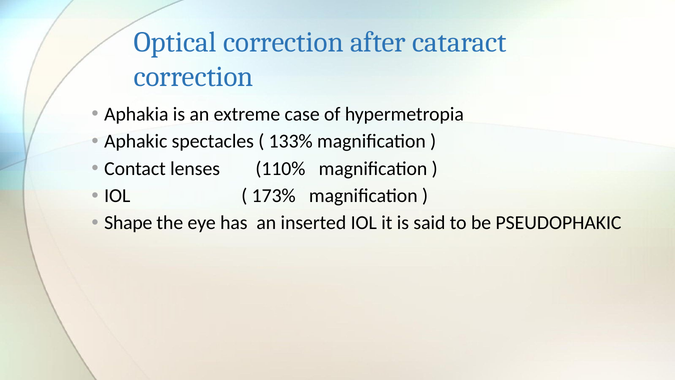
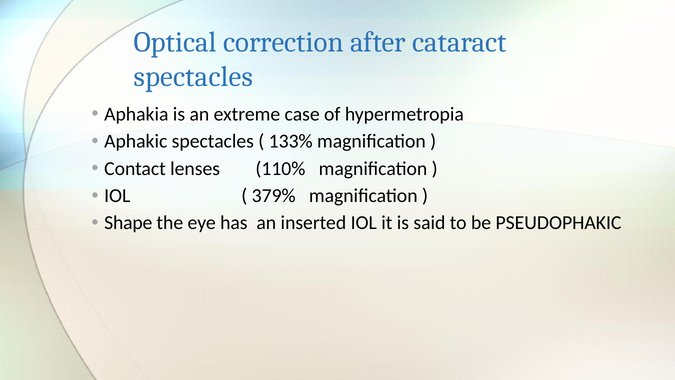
correction: correction -> spectacles (193, 77)
173%: 173% -> 379% (274, 196)
